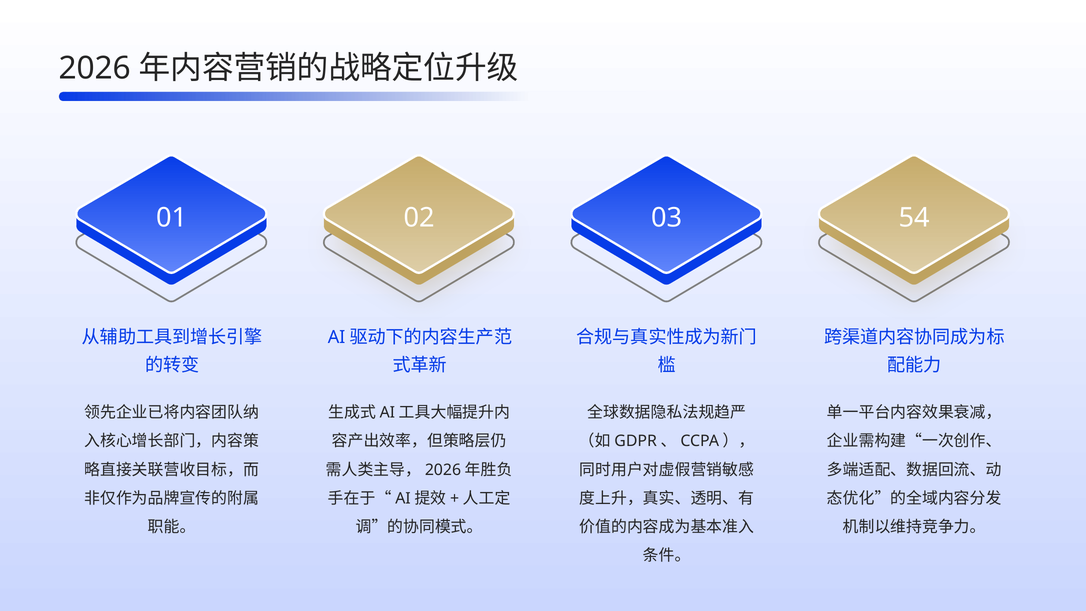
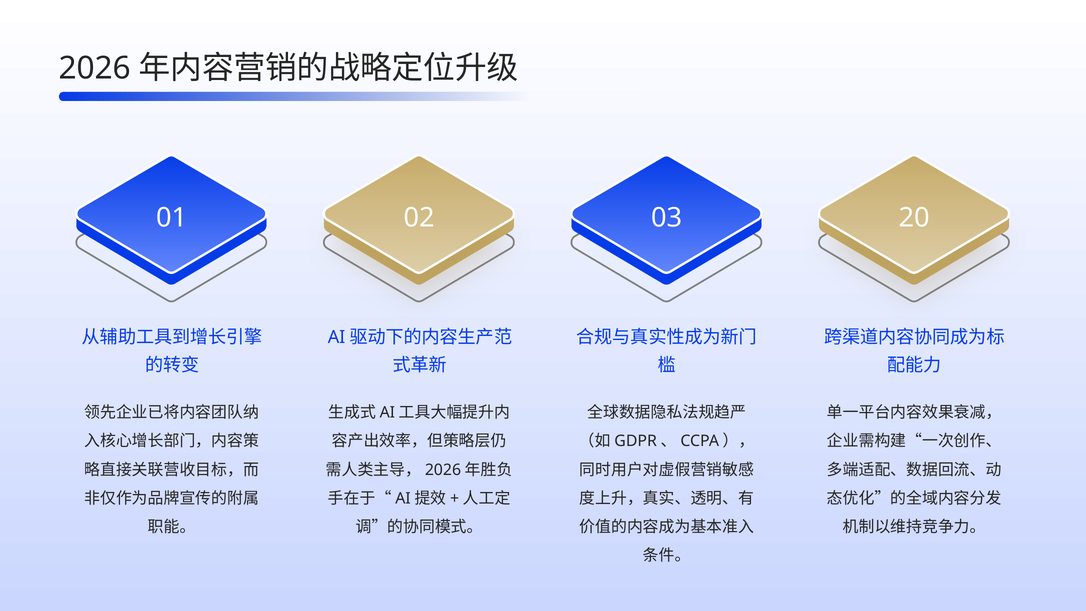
54: 54 -> 20 (914, 218)
